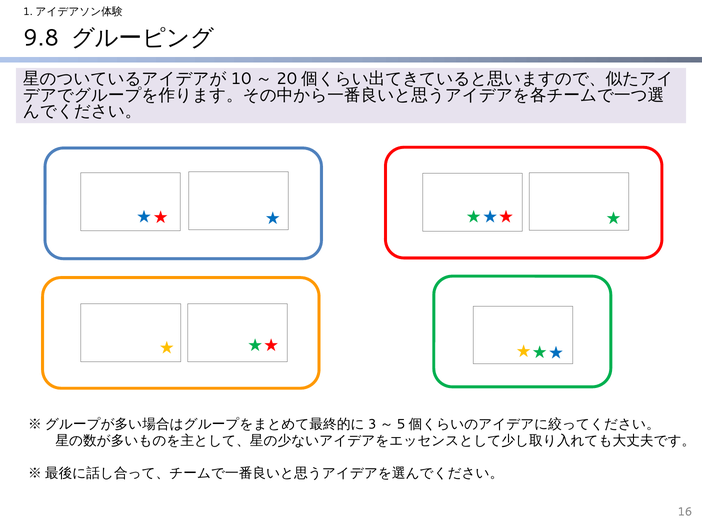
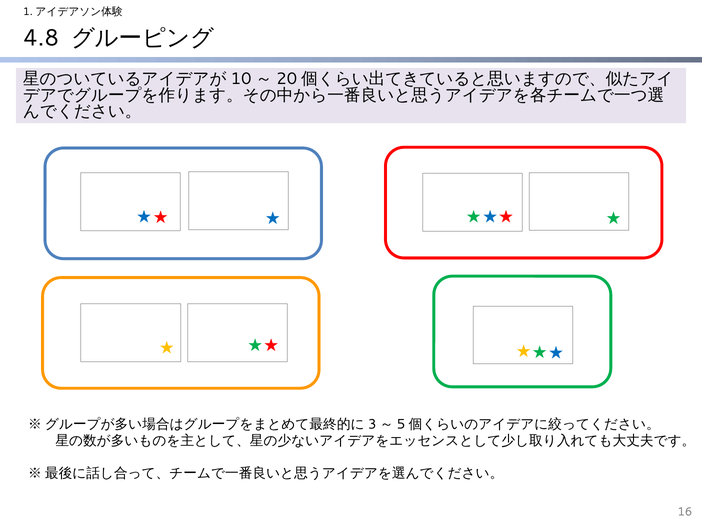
9.8: 9.8 -> 4.8 (41, 38)
